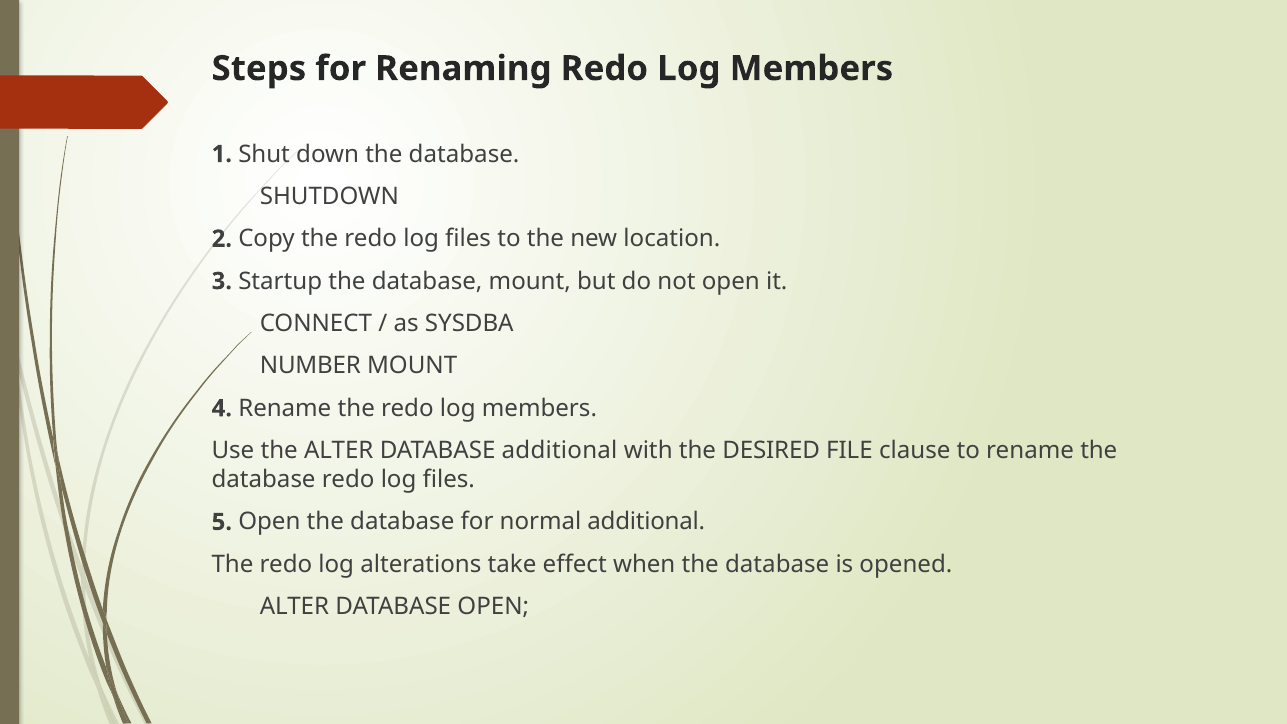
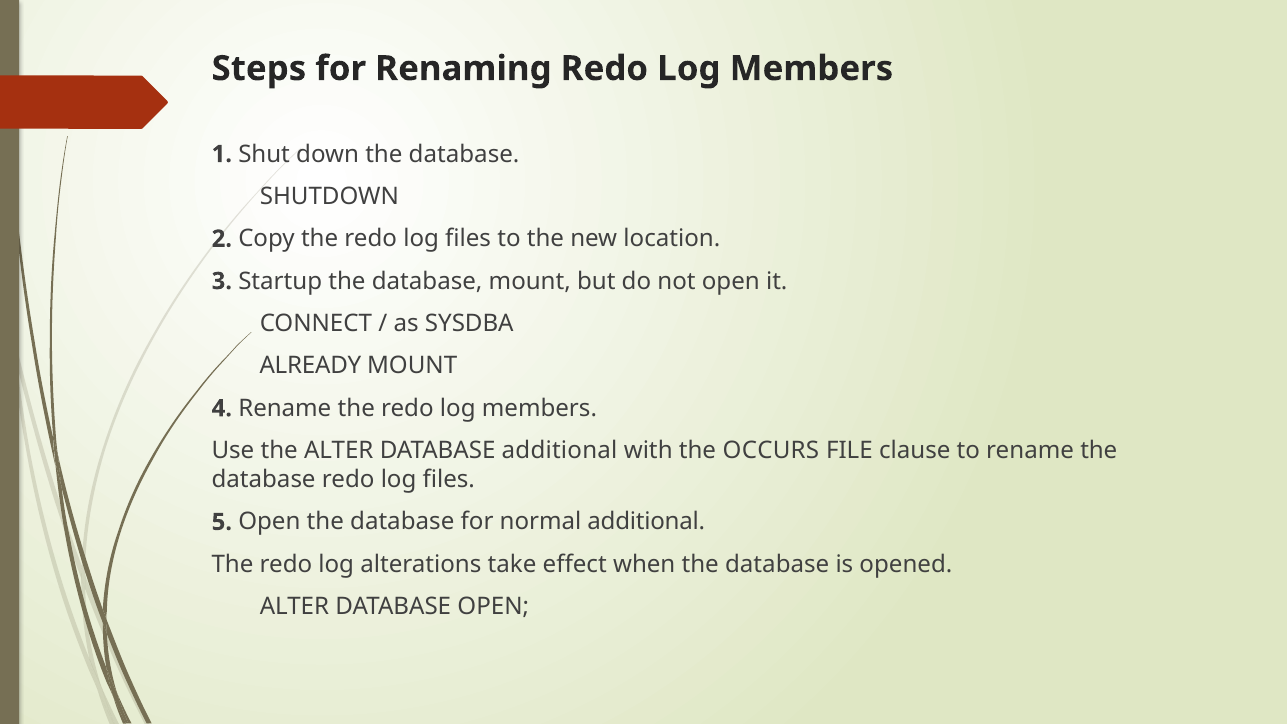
NUMBER: NUMBER -> ALREADY (310, 366)
DESIRED: DESIRED -> OCCURS (771, 451)
